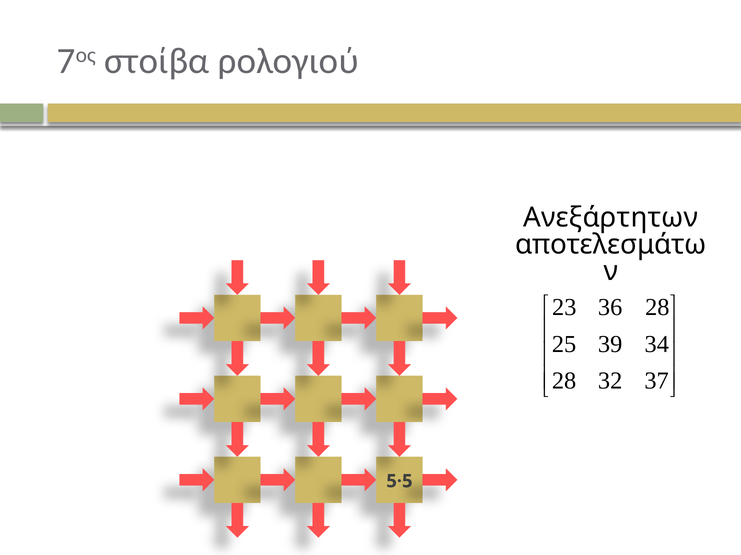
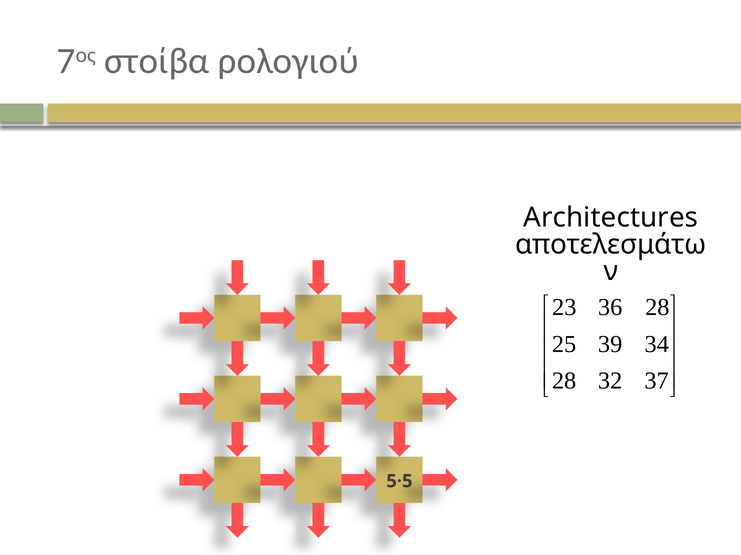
Ανεξάρτητων: Ανεξάρτητων -> Architectures (611, 218)
